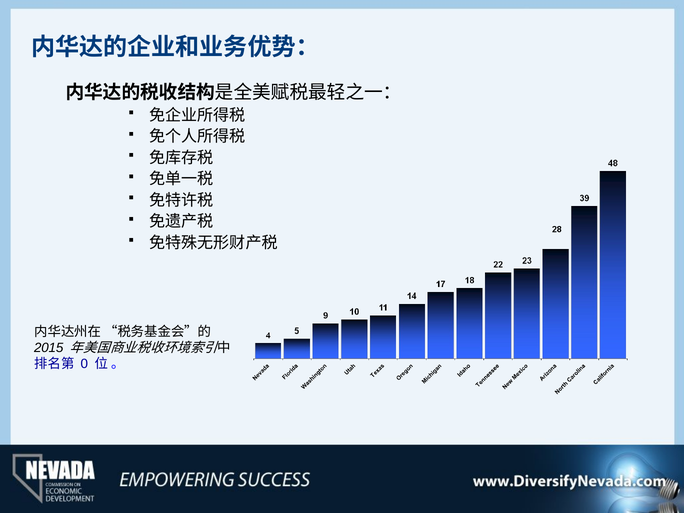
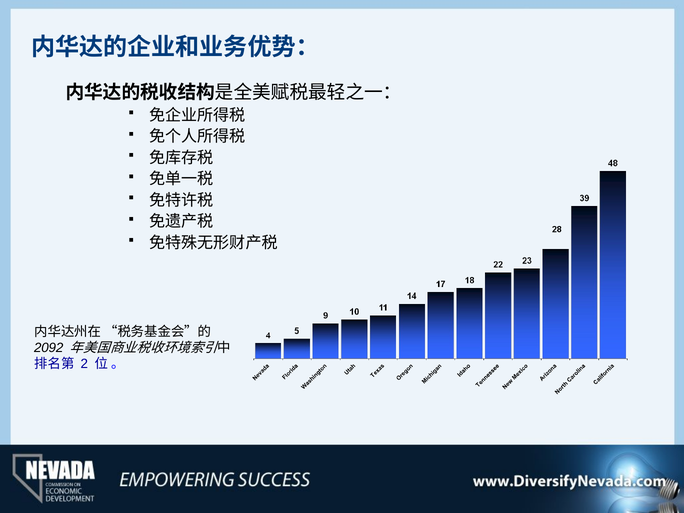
2015: 2015 -> 2092 (49, 348)
0: 0 -> 2 (84, 364)
